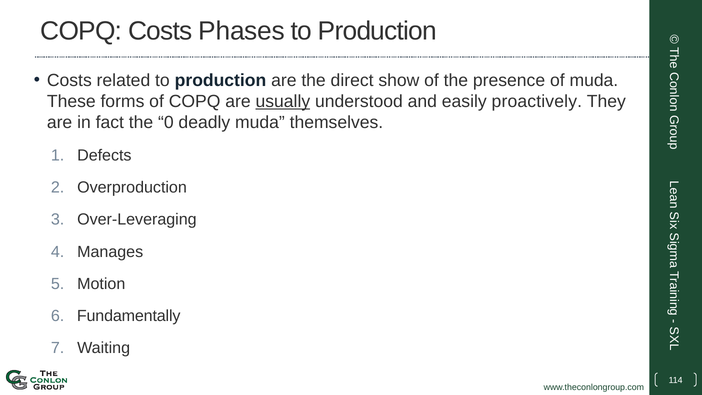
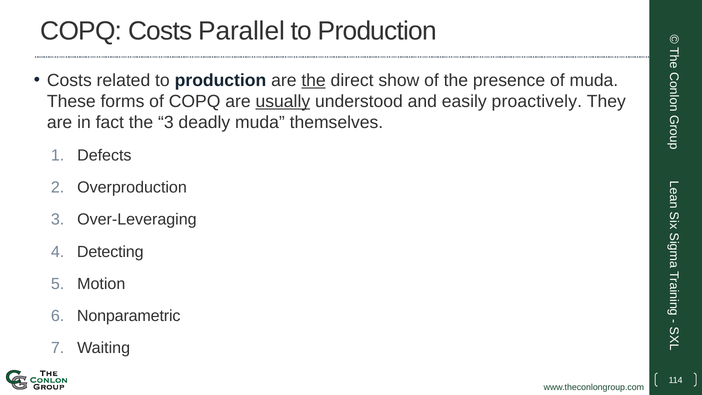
Phases: Phases -> Parallel (242, 31)
the underline: none -> present (314, 80)
the 0: 0 -> 3 (166, 122)
Manages: Manages -> Detecting (110, 252)
Fundamentally: Fundamentally -> Nonparametric (129, 316)
